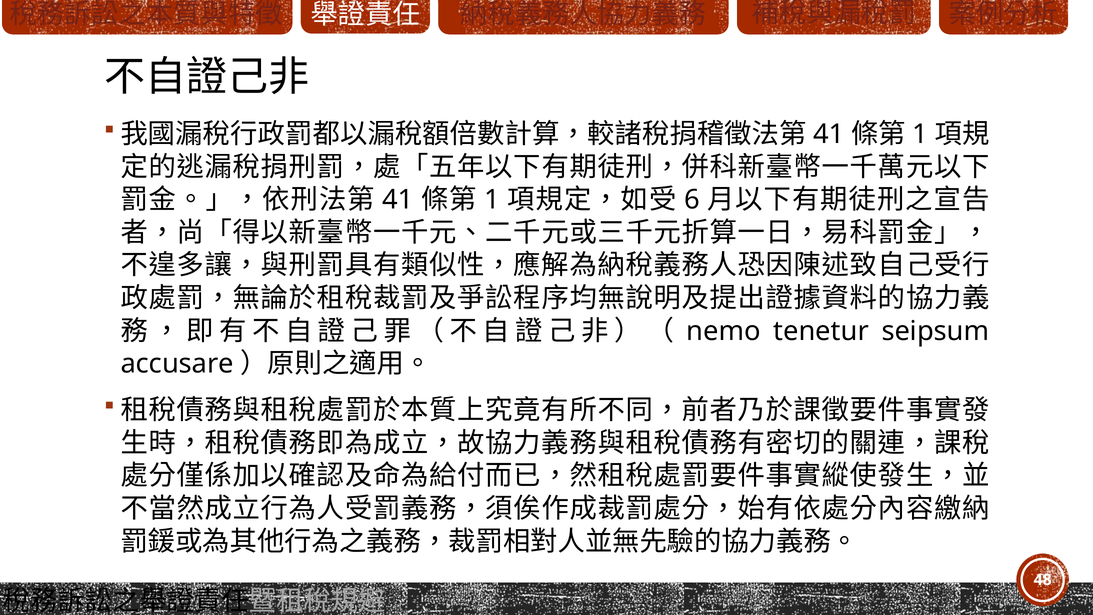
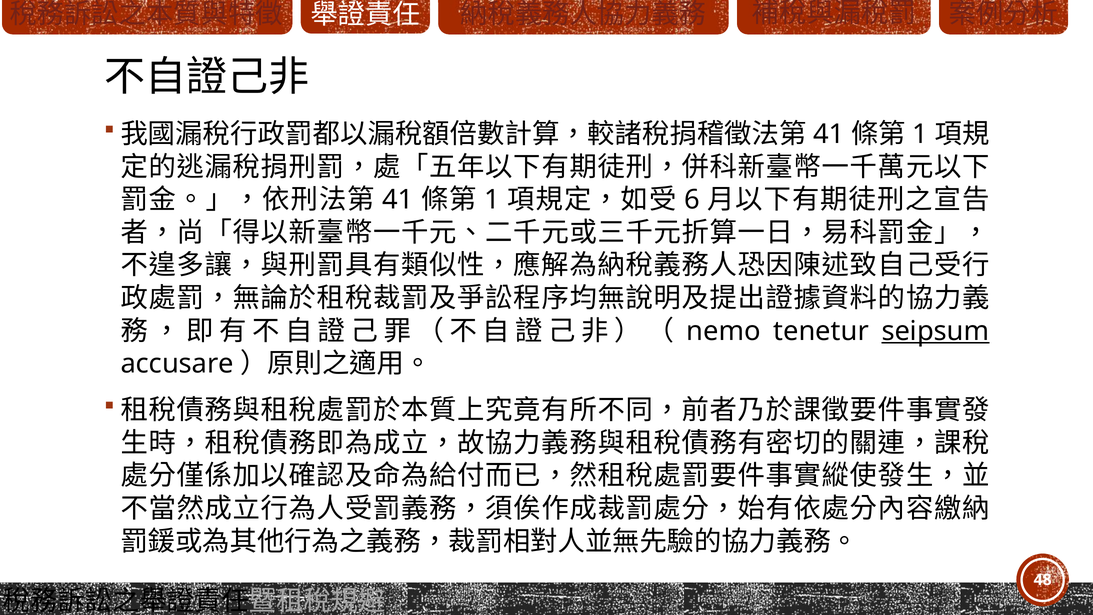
seipsum underline: none -> present (935, 331)
